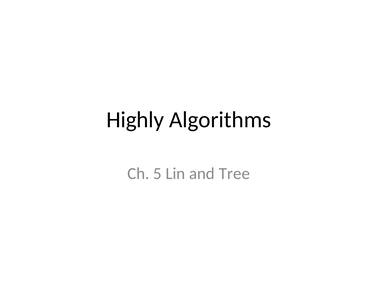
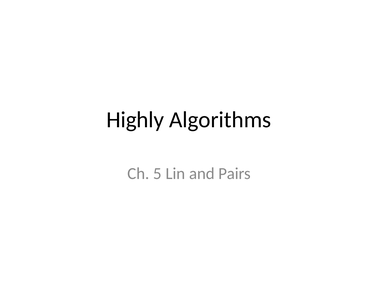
Tree: Tree -> Pairs (235, 174)
